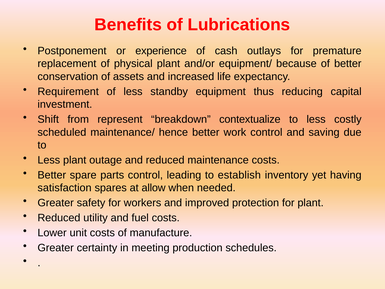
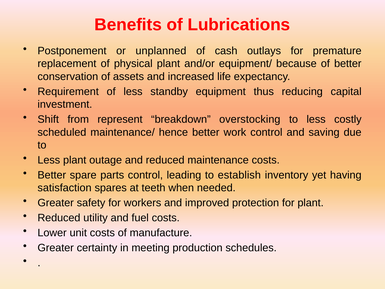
experience: experience -> unplanned (161, 51)
contextualize: contextualize -> overstocking (250, 119)
allow: allow -> teeth (154, 188)
